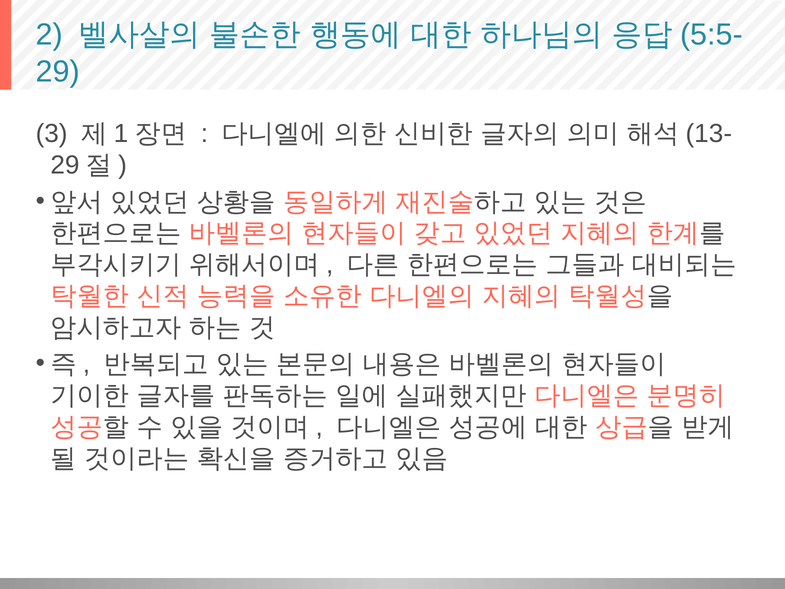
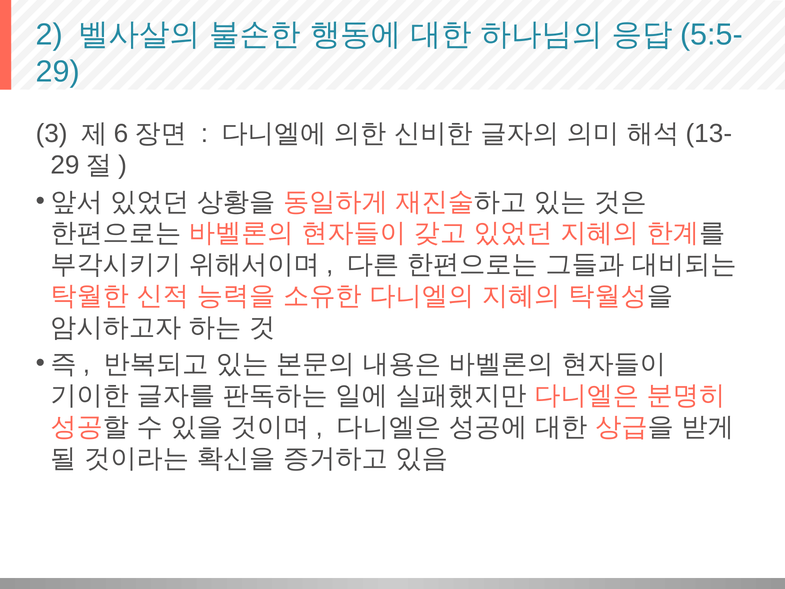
1: 1 -> 6 (121, 134)
